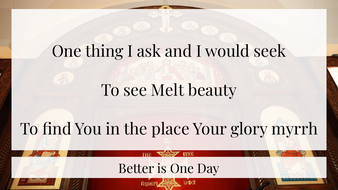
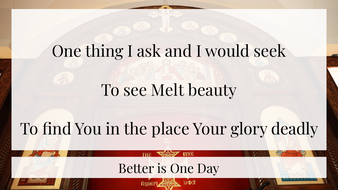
myrrh: myrrh -> deadly (295, 129)
